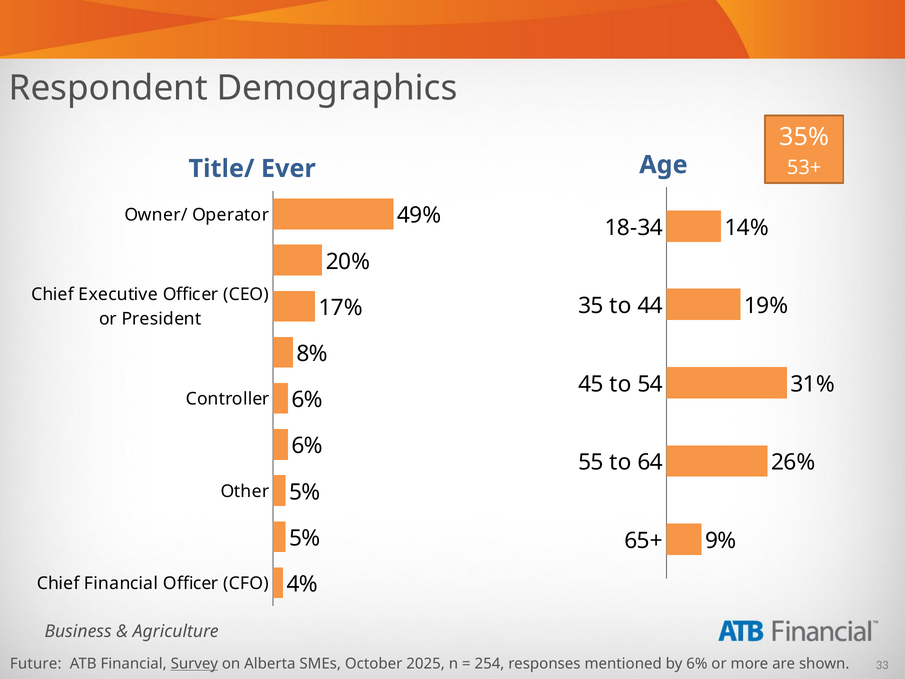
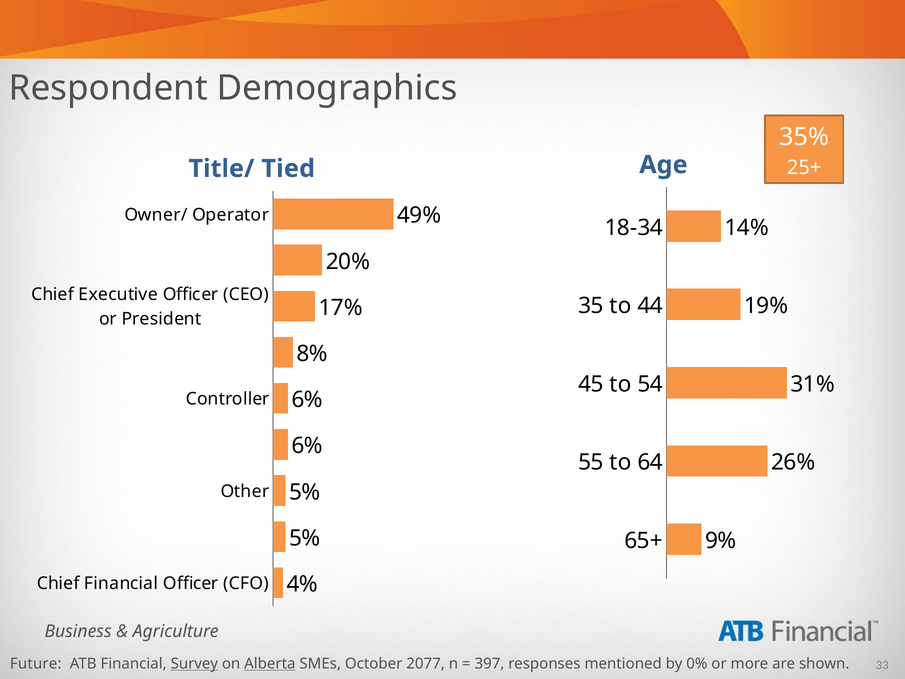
53+: 53+ -> 25+ (804, 168)
Ever: Ever -> Tied (288, 169)
Alberta underline: none -> present (270, 664)
2025: 2025 -> 2077 (426, 664)
254: 254 -> 397 (489, 664)
by 6%: 6% -> 0% (697, 664)
